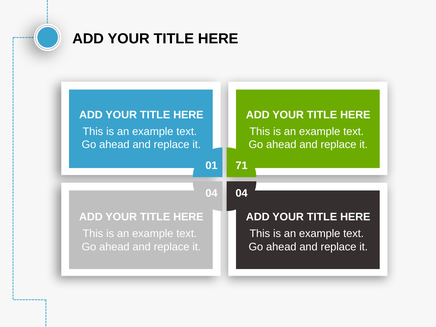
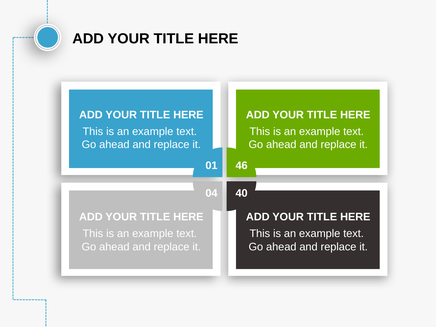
71: 71 -> 46 (242, 166)
04 04: 04 -> 40 (242, 193)
